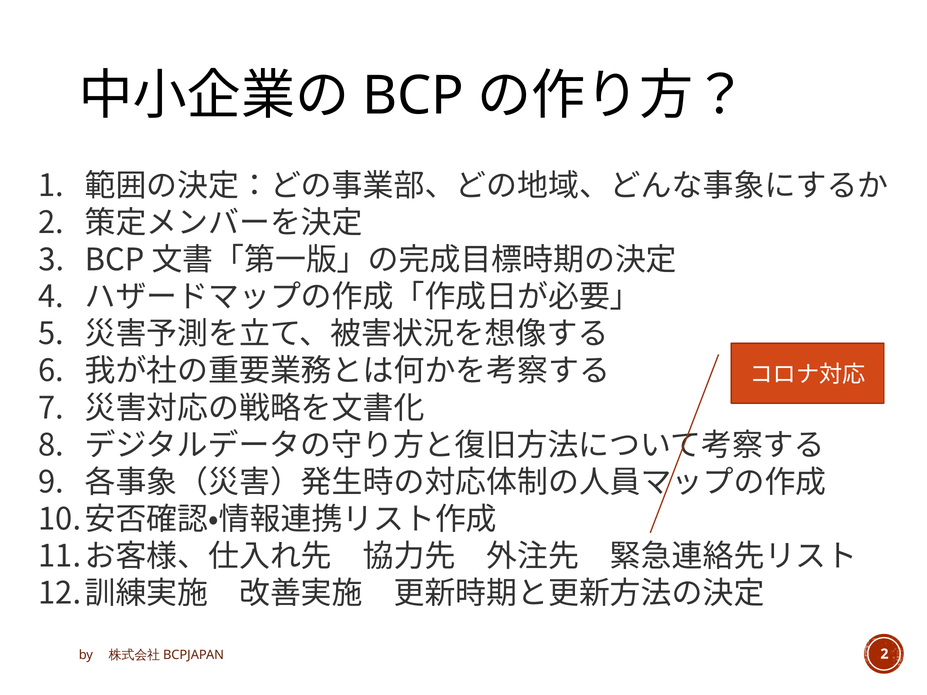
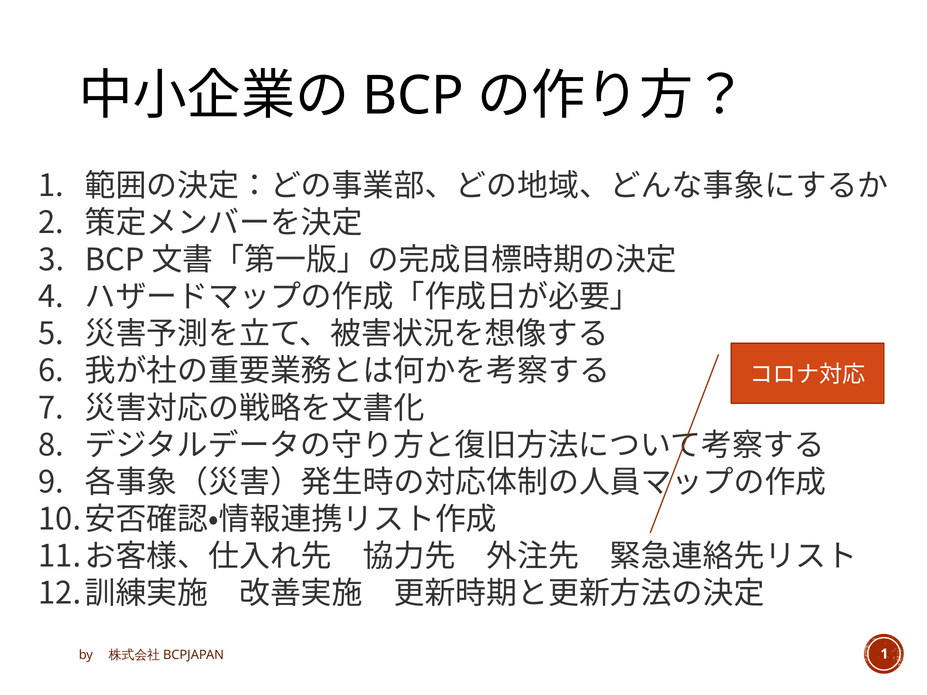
2: 2 -> 1 (884, 654)
